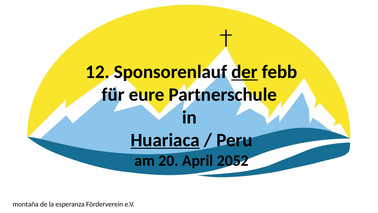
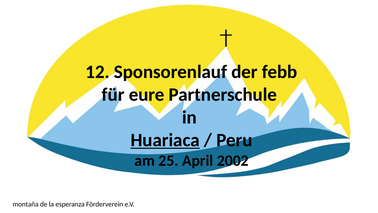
der underline: present -> none (244, 72)
20: 20 -> 25 (168, 160)
2052: 2052 -> 2002 (233, 160)
